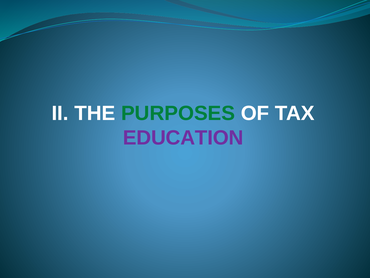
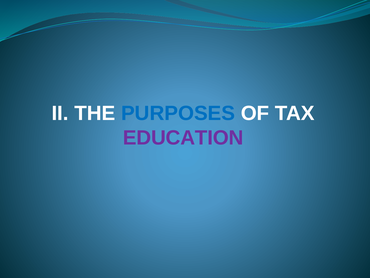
PURPOSES colour: green -> blue (178, 113)
